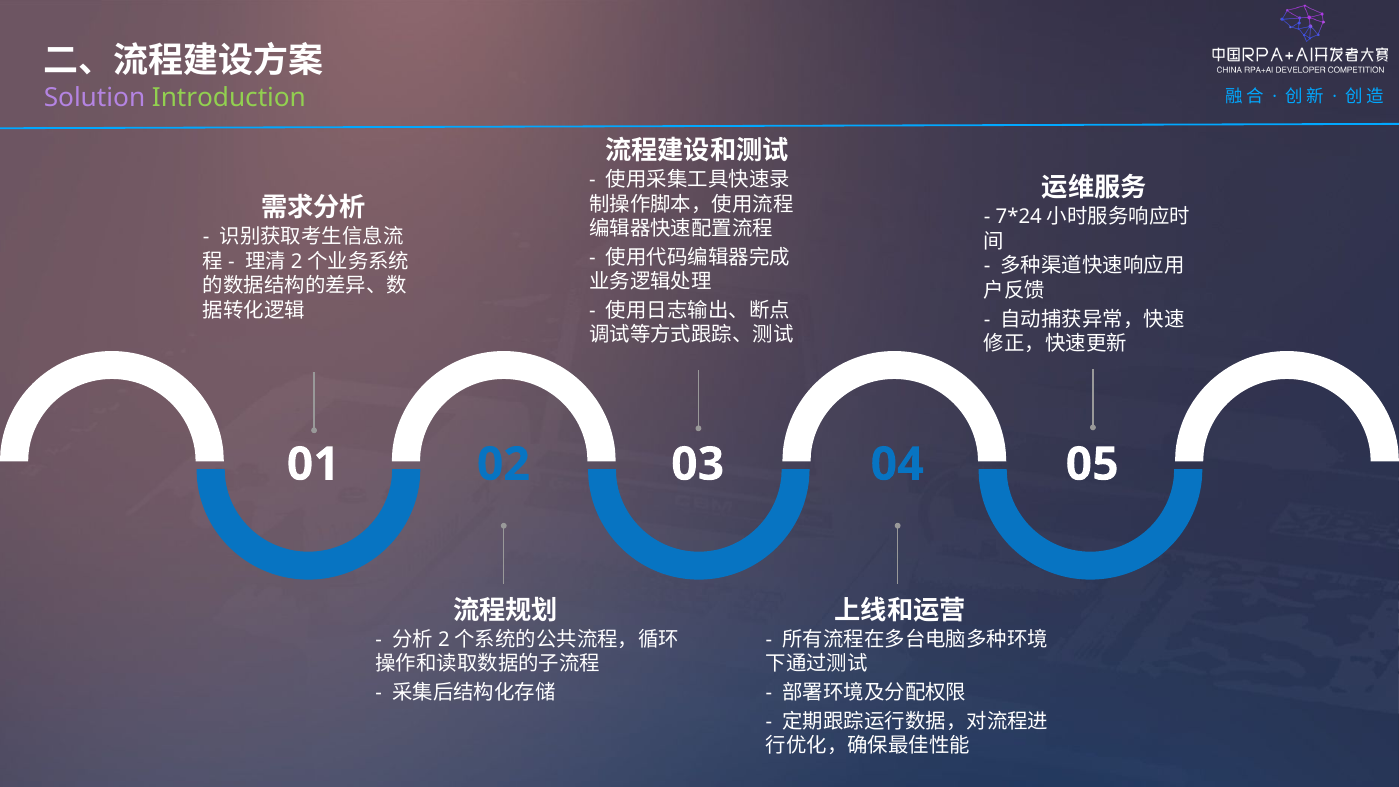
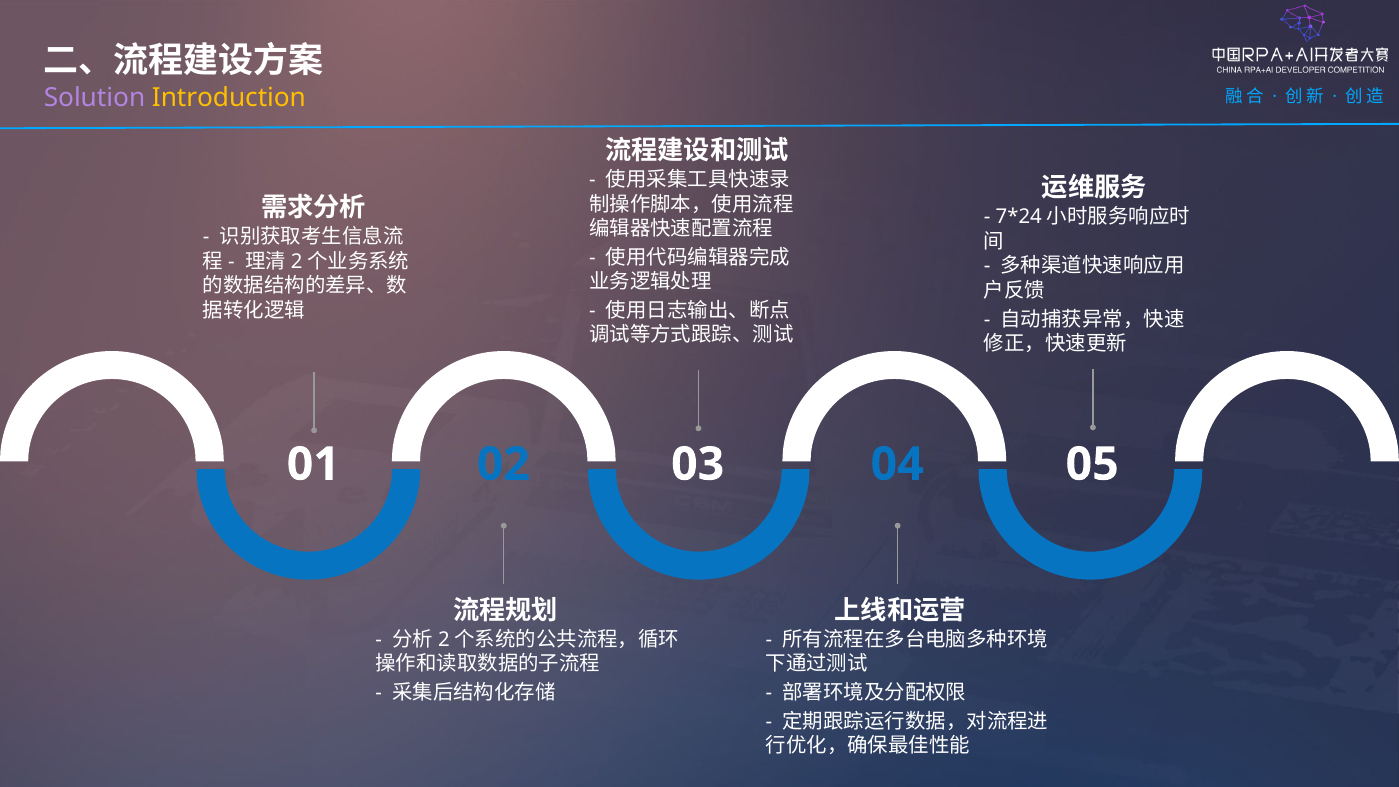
Introduction colour: light green -> yellow (229, 98)
